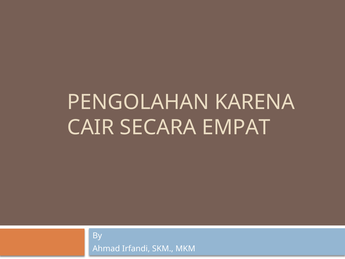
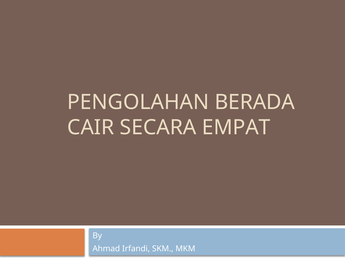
KARENA: KARENA -> BERADA (255, 102)
